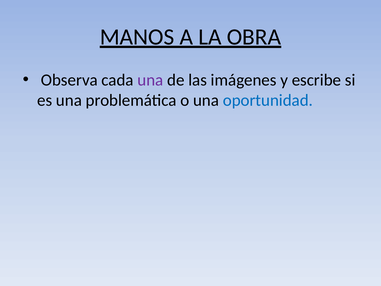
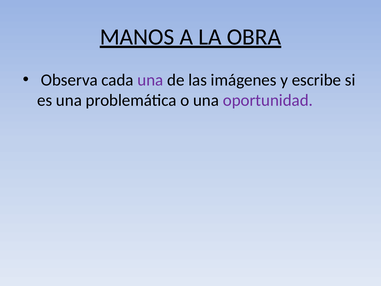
oportunidad colour: blue -> purple (268, 100)
